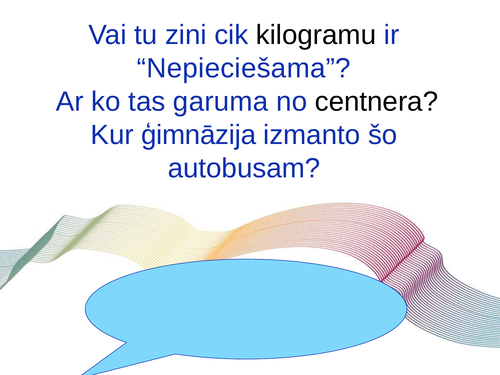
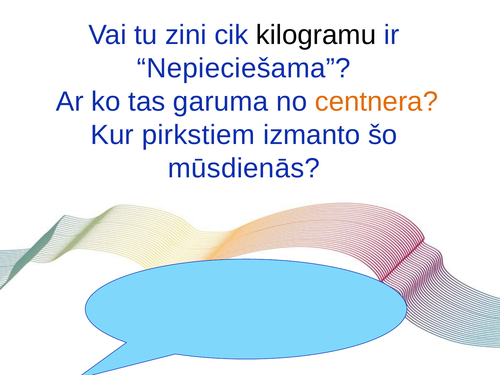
centnera colour: black -> orange (377, 102)
ģimnāzija: ģimnāzija -> pirkstiem (198, 135)
autobusam: autobusam -> mūsdienās (244, 168)
